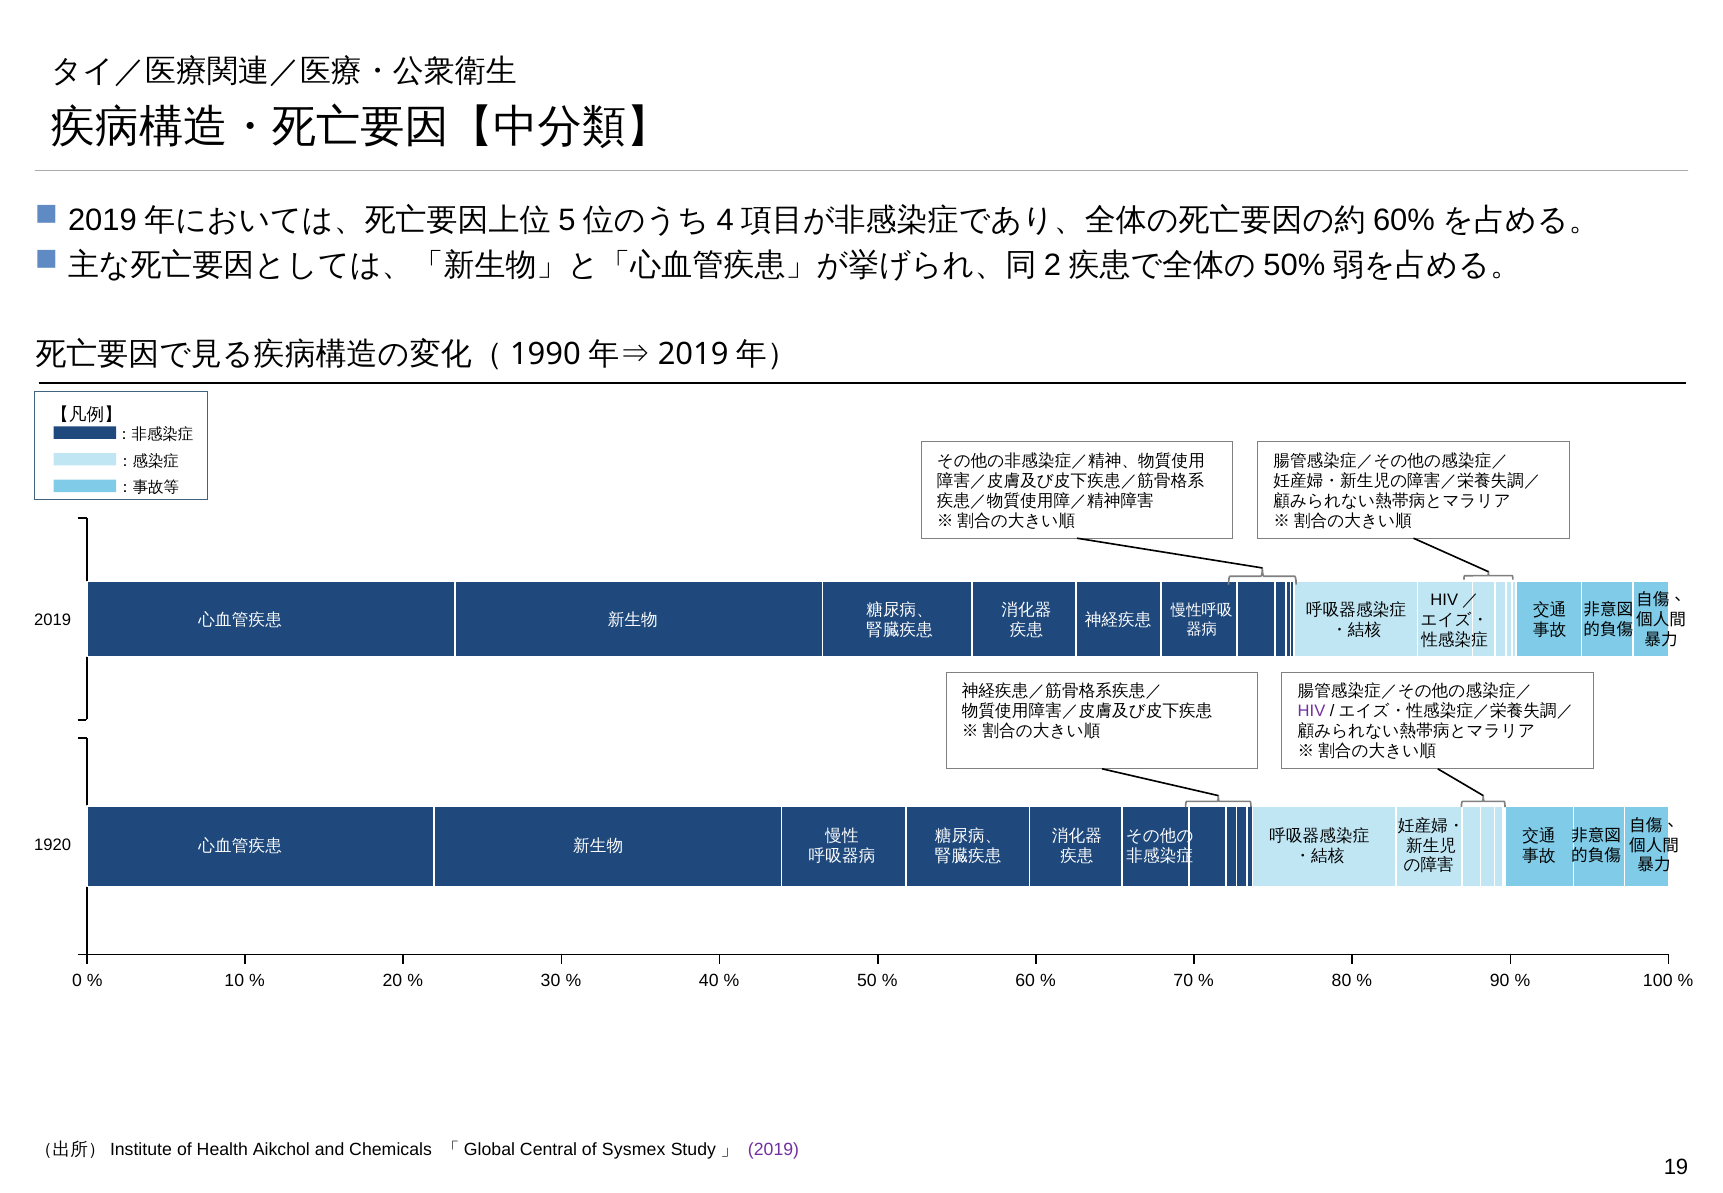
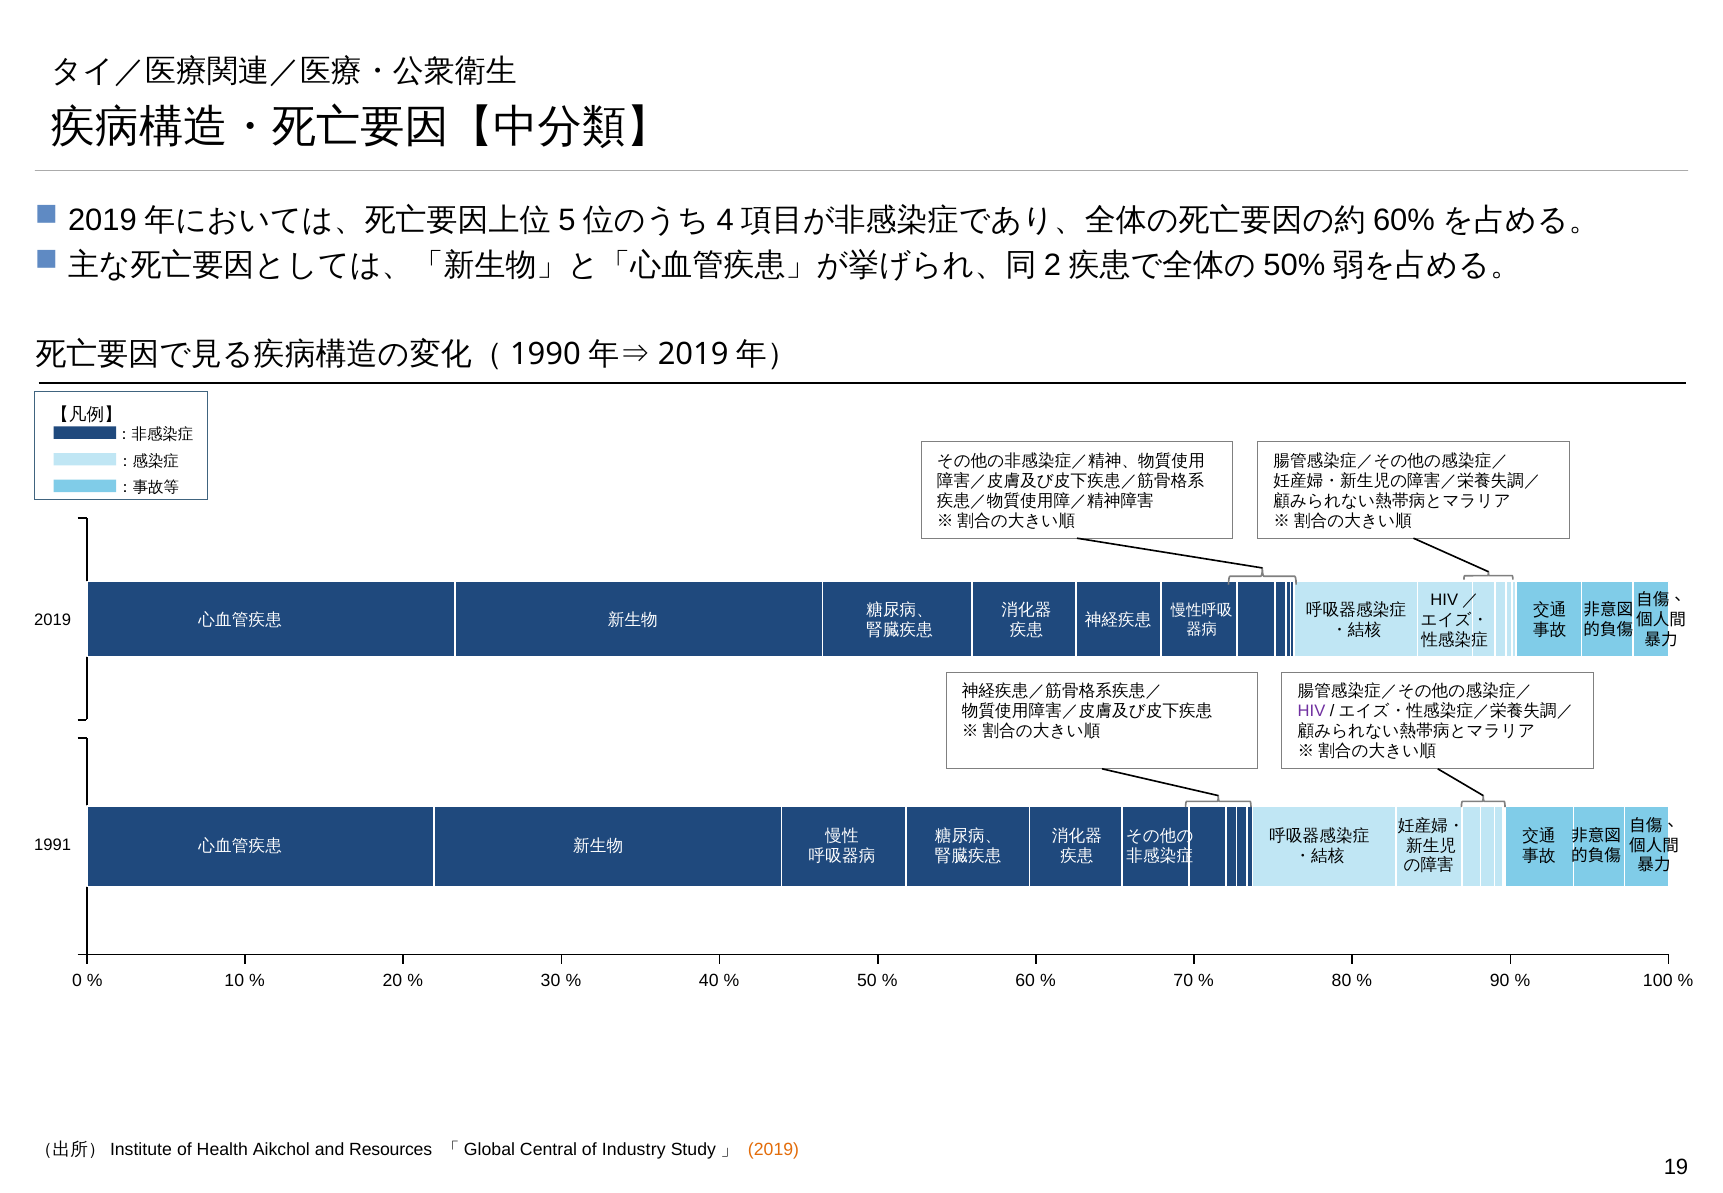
1920: 1920 -> 1991 (53, 845)
Chemicals: Chemicals -> Resources (391, 1150)
Sysmex: Sysmex -> Industry (634, 1150)
2019 colour: purple -> orange (774, 1150)
